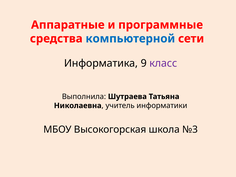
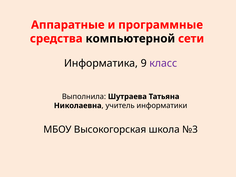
компьютерной colour: blue -> black (130, 39)
